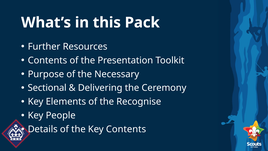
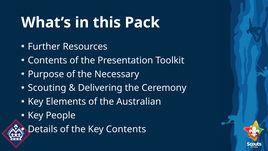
Sectional: Sectional -> Scouting (47, 88)
Recognise: Recognise -> Australian (139, 102)
